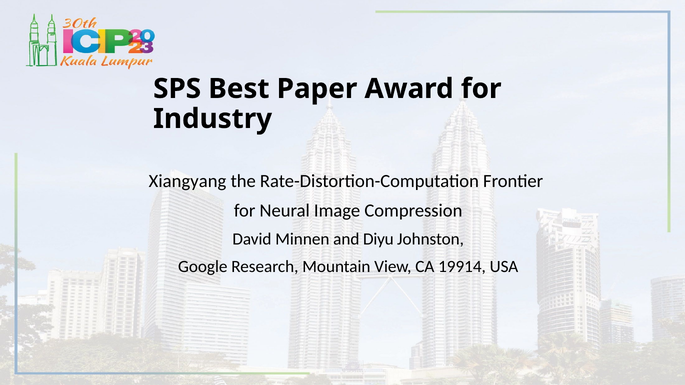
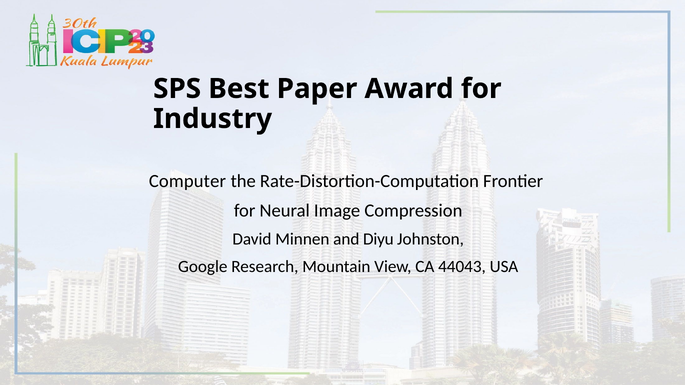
Xiangyang: Xiangyang -> Computer (187, 181)
19914: 19914 -> 44043 (462, 267)
